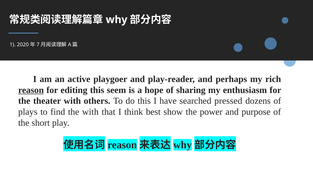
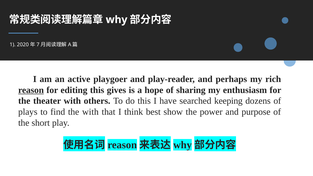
seem: seem -> gives (116, 90)
pressed: pressed -> keeping (228, 101)
